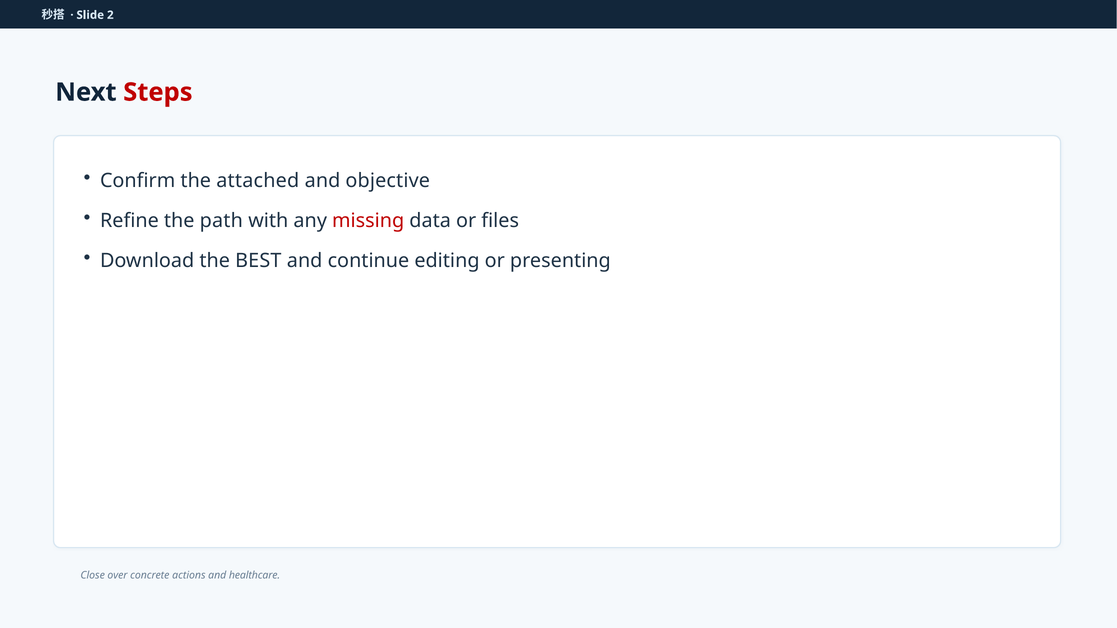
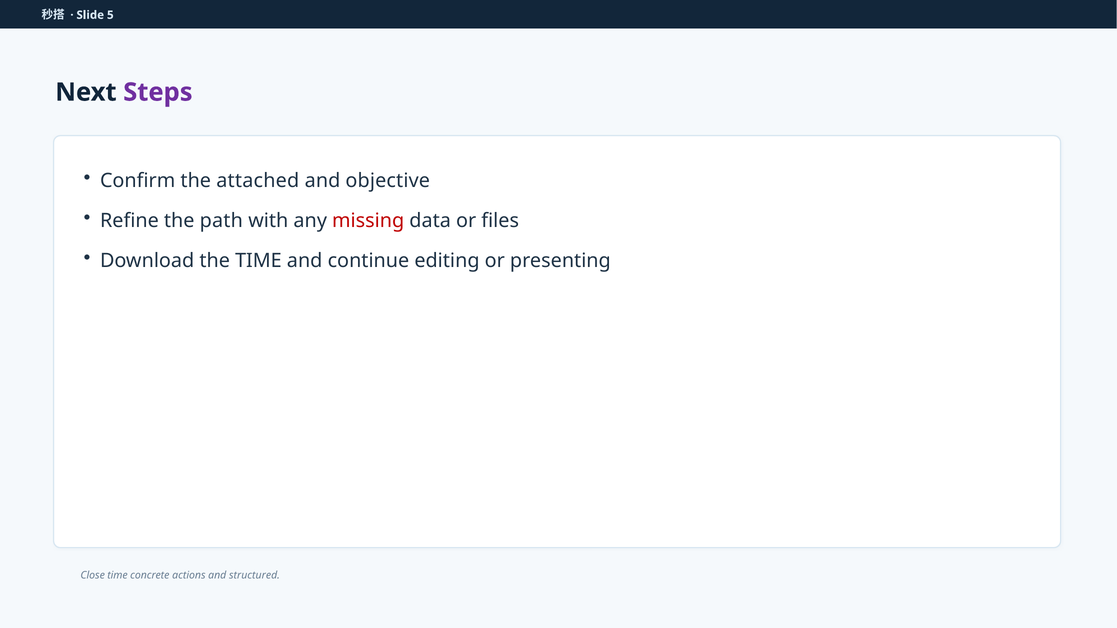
2: 2 -> 5 (110, 15)
Steps colour: red -> purple (158, 92)
the BEST: BEST -> TIME (258, 261)
Close over: over -> time (117, 575)
healthcare: healthcare -> structured (254, 575)
